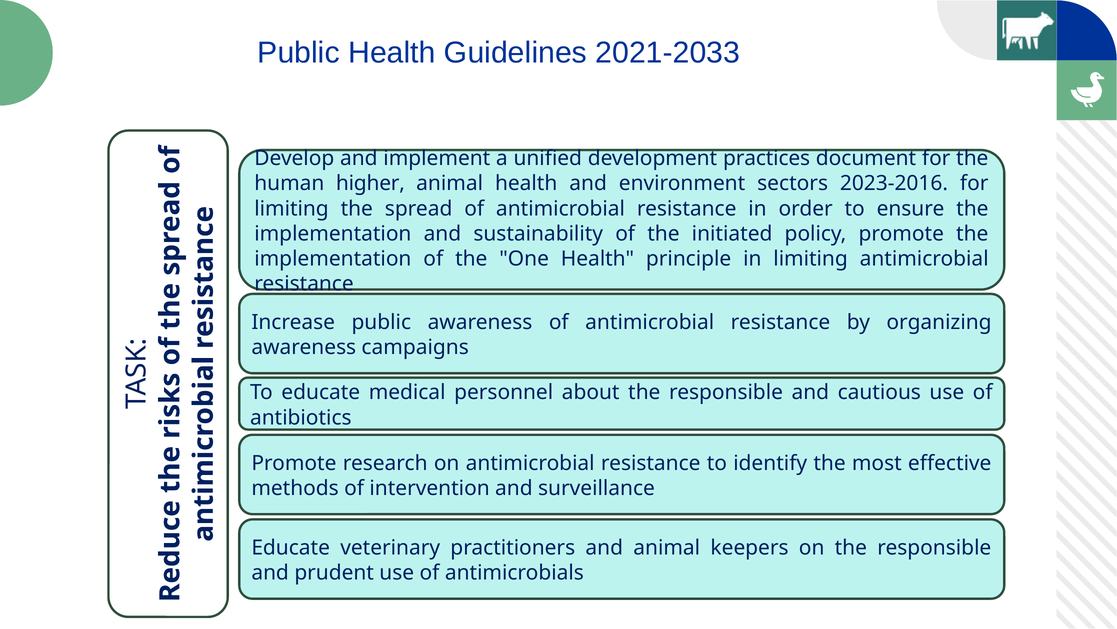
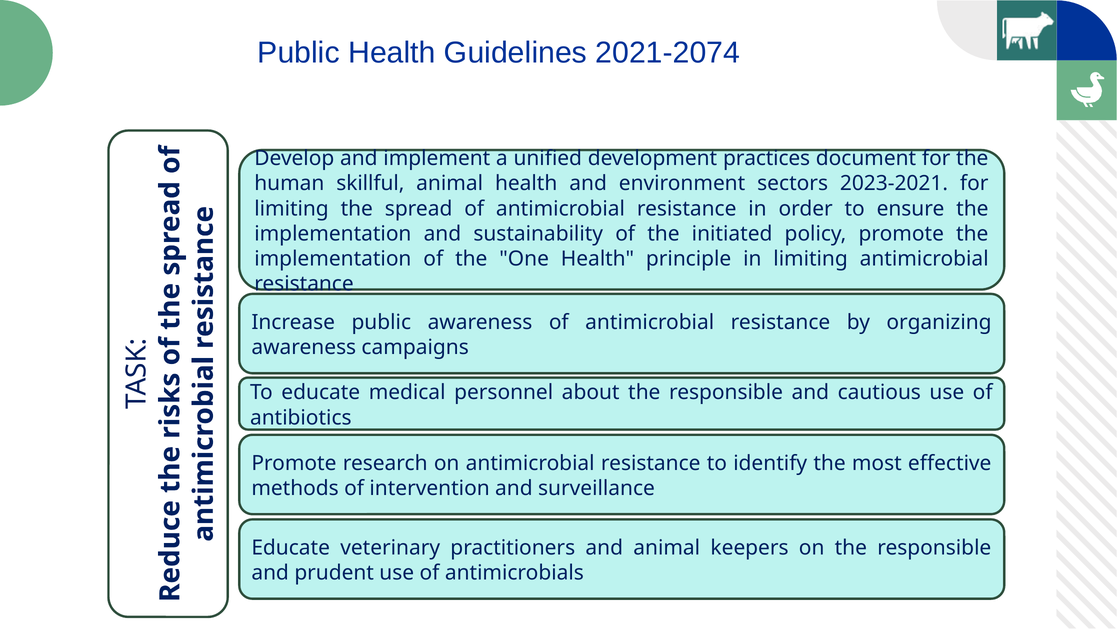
2021-2033: 2021-2033 -> 2021-2074 (668, 53)
higher: higher -> skillful (370, 184)
2023-2016: 2023-2016 -> 2023-2021 (894, 184)
